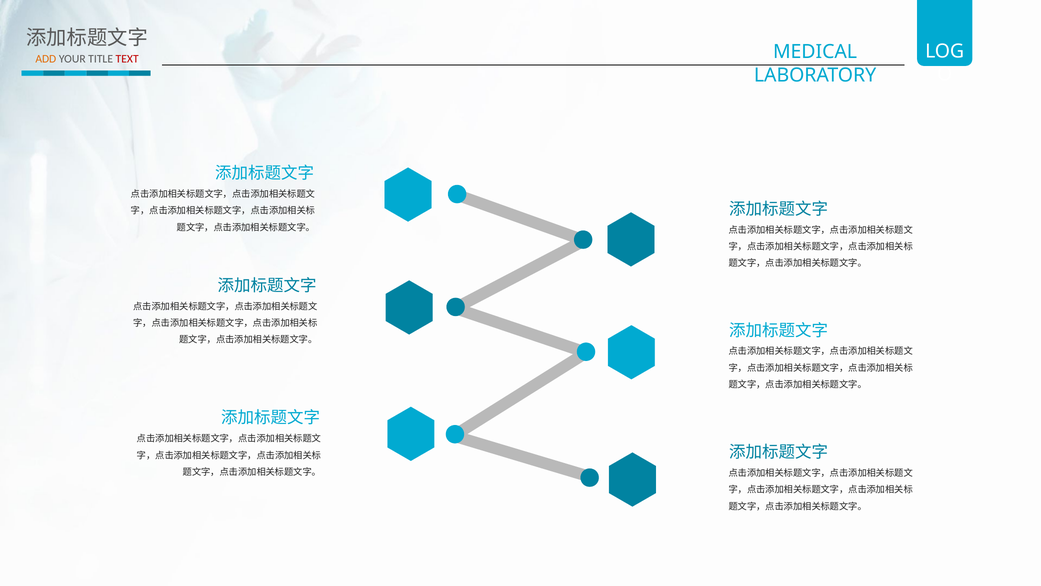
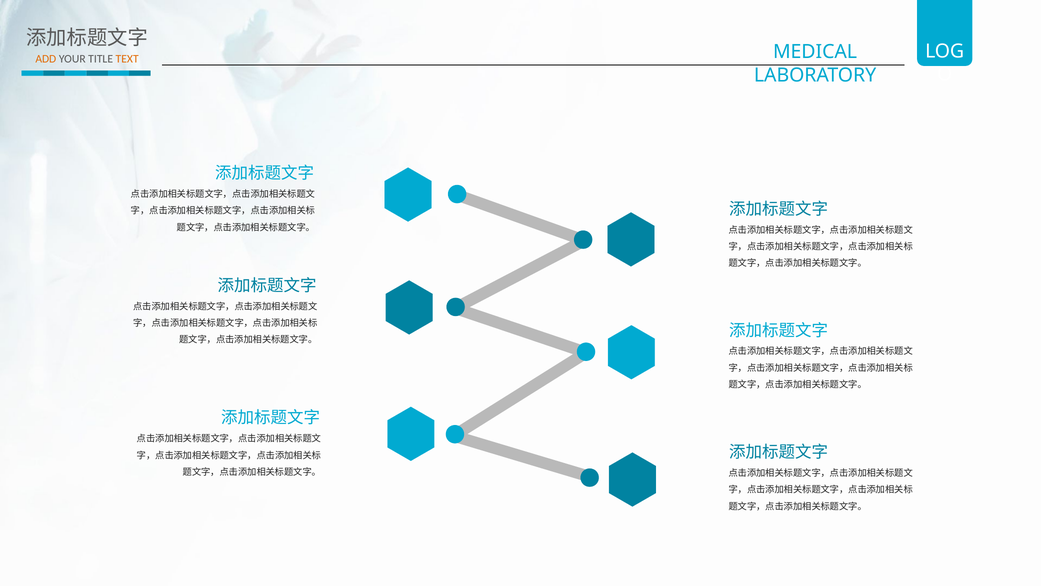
TEXT colour: red -> orange (127, 59)
